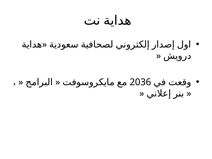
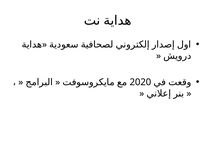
2036: 2036 -> 2020 (140, 82)
